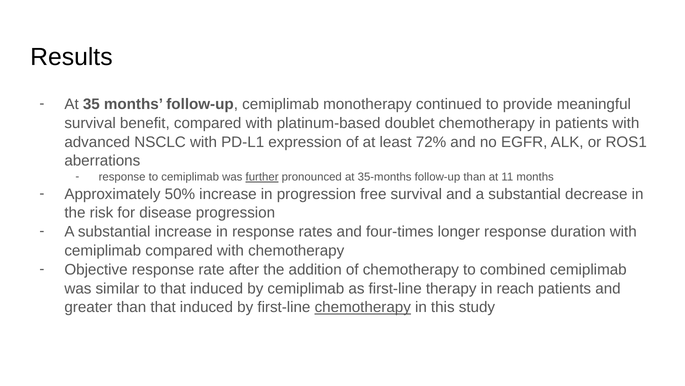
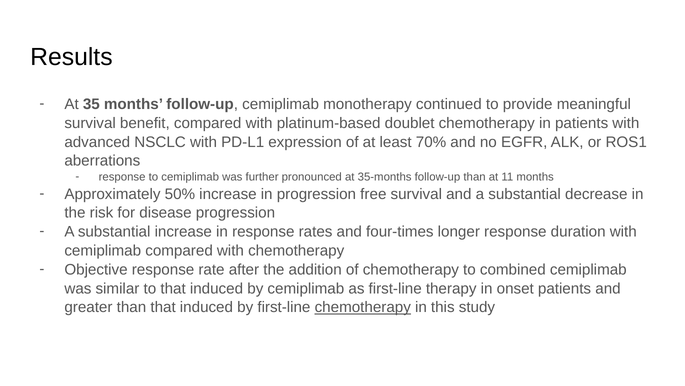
72%: 72% -> 70% (431, 142)
further underline: present -> none (262, 177)
reach: reach -> onset (515, 288)
